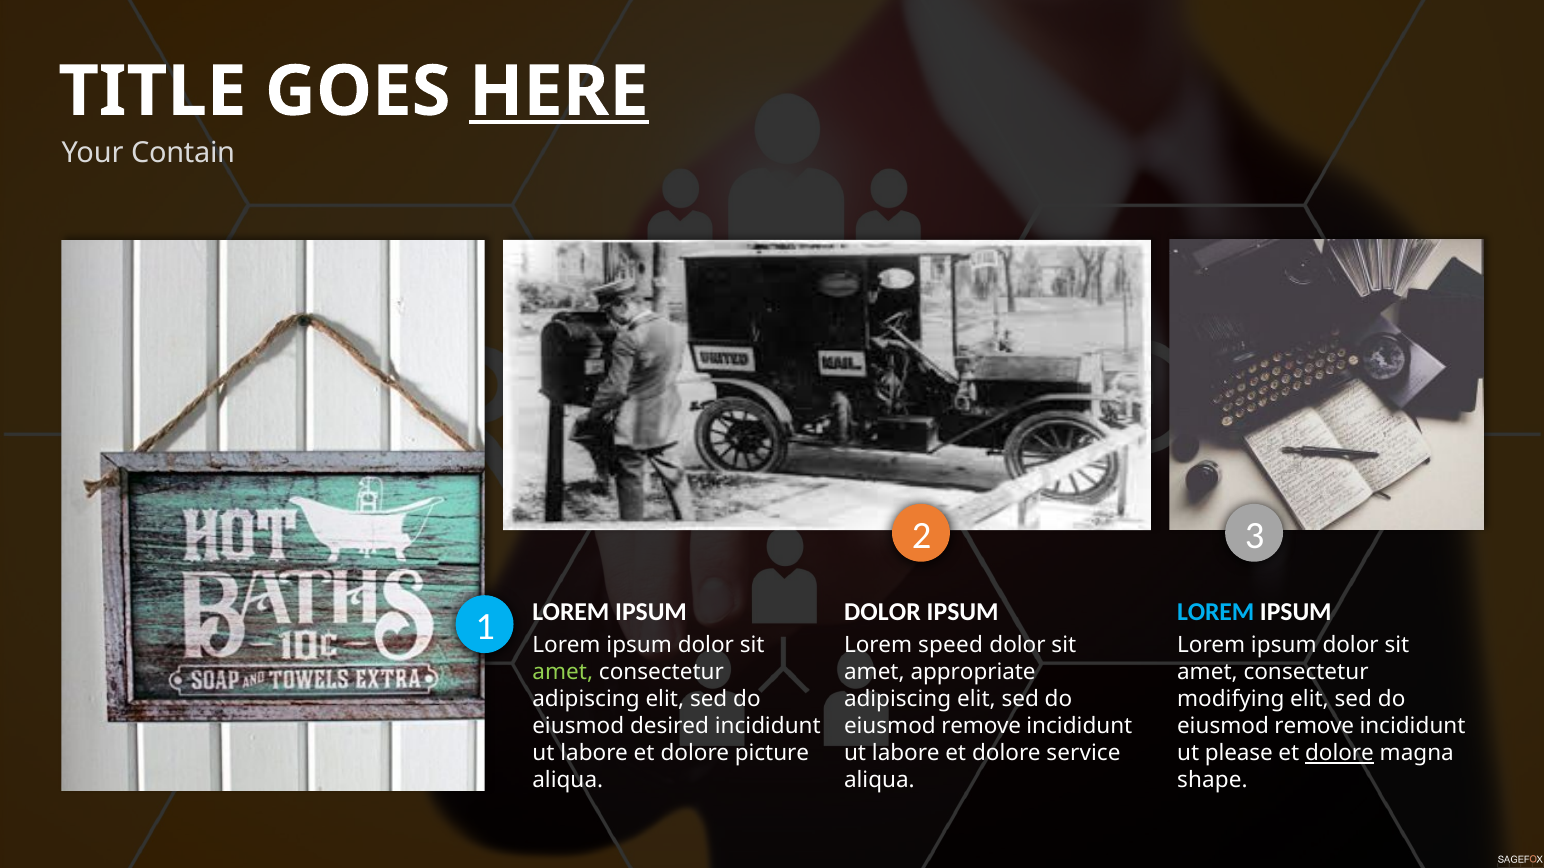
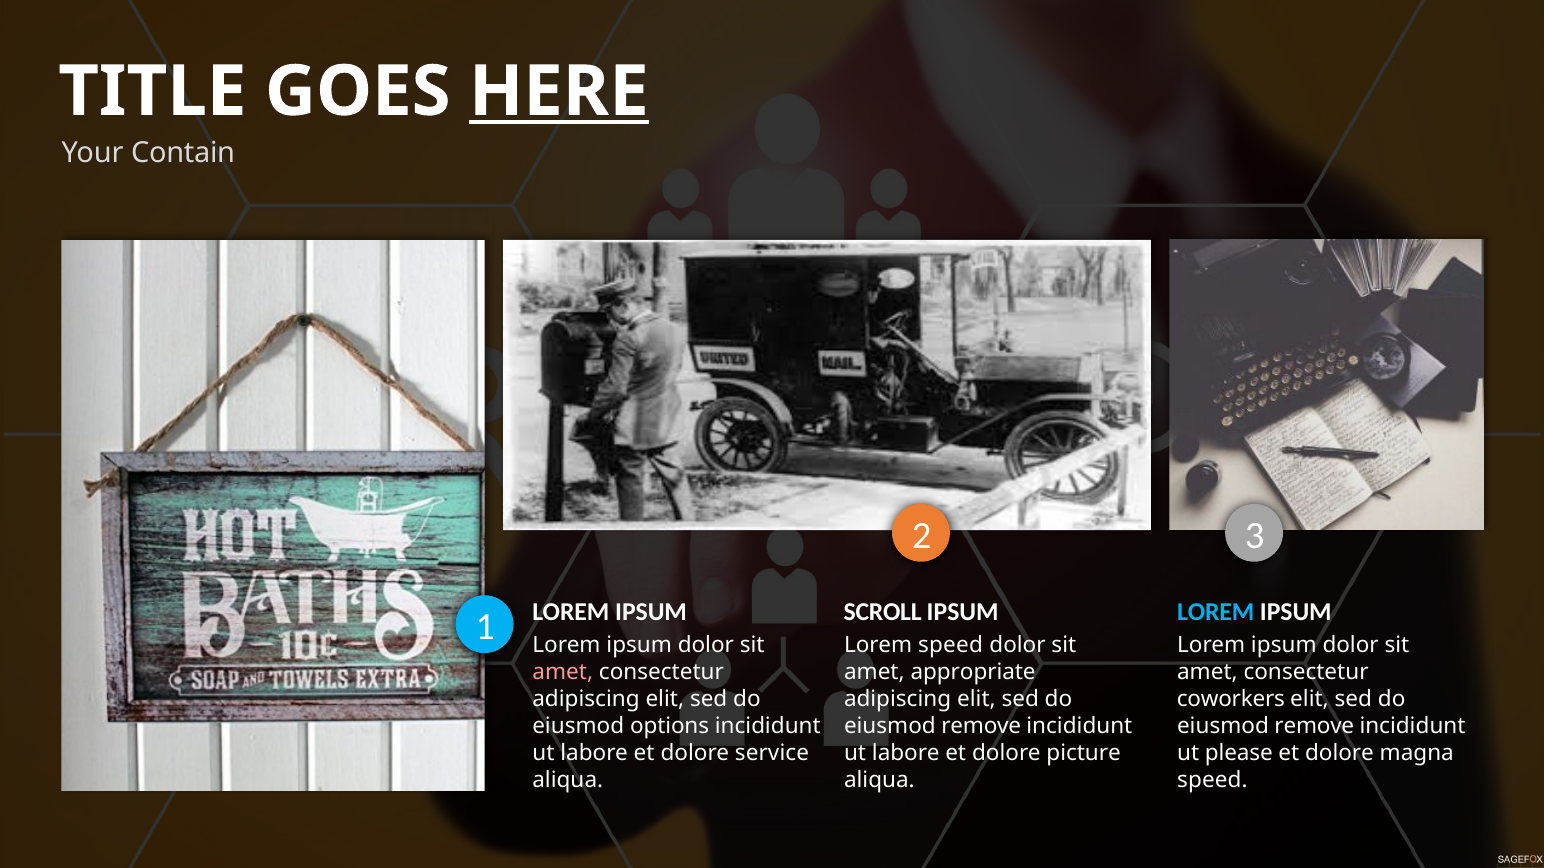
DOLOR: DOLOR -> SCROLL (883, 612)
amet colour: light green -> pink (563, 673)
modifying: modifying -> coworkers (1231, 700)
desired: desired -> options (670, 727)
picture: picture -> service (772, 754)
service: service -> picture (1084, 754)
dolore underline: present -> none (1340, 754)
shape: shape -> speed (1212, 781)
